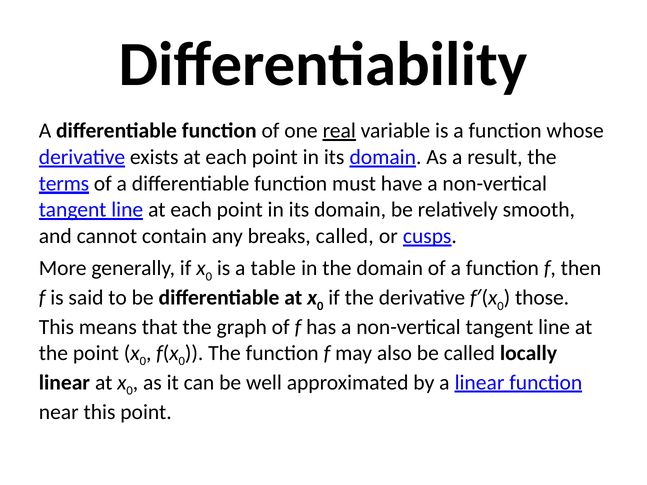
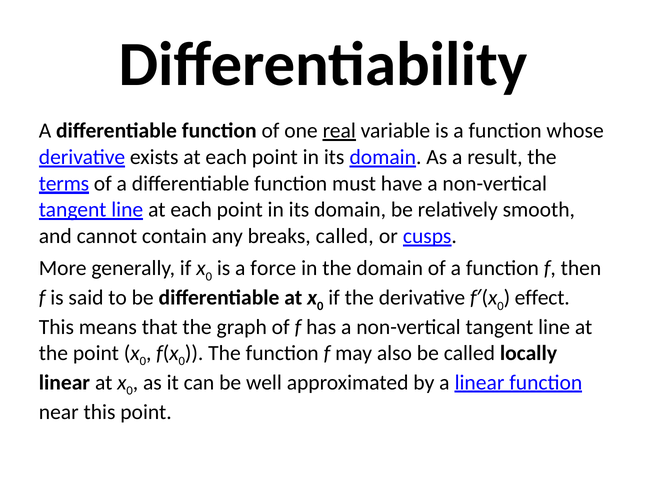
table: table -> force (273, 268)
those: those -> effect (542, 298)
